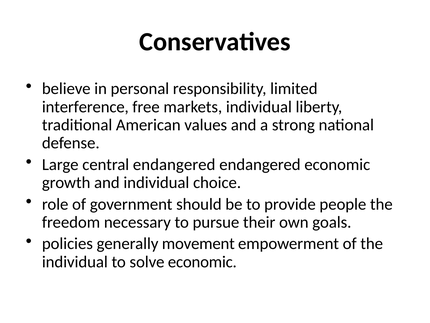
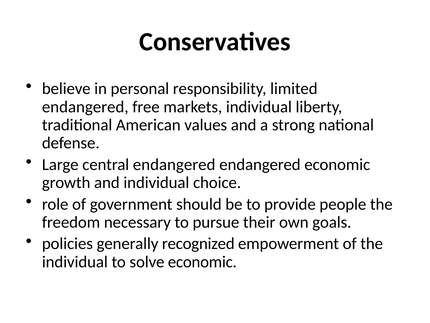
interference: interference -> endangered (85, 107)
movement: movement -> recognized (198, 243)
